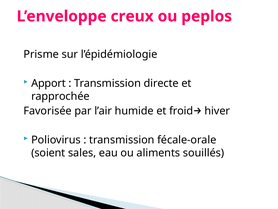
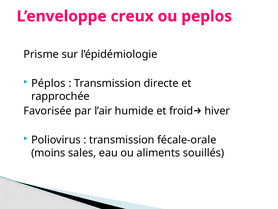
Apport: Apport -> Péplos (48, 83)
soient: soient -> moins (48, 153)
